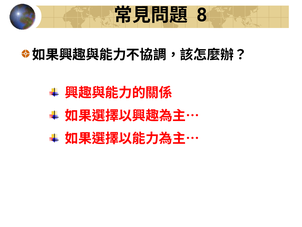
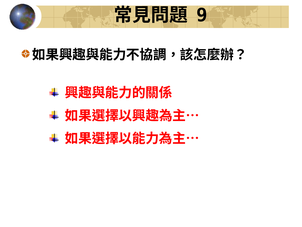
8: 8 -> 9 (202, 15)
